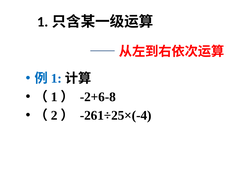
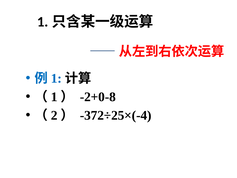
-2+6-8: -2+6-8 -> -2+0-8 (98, 97)
-261÷25×(-4: -261÷25×(-4 -> -372÷25×(-4 (116, 115)
